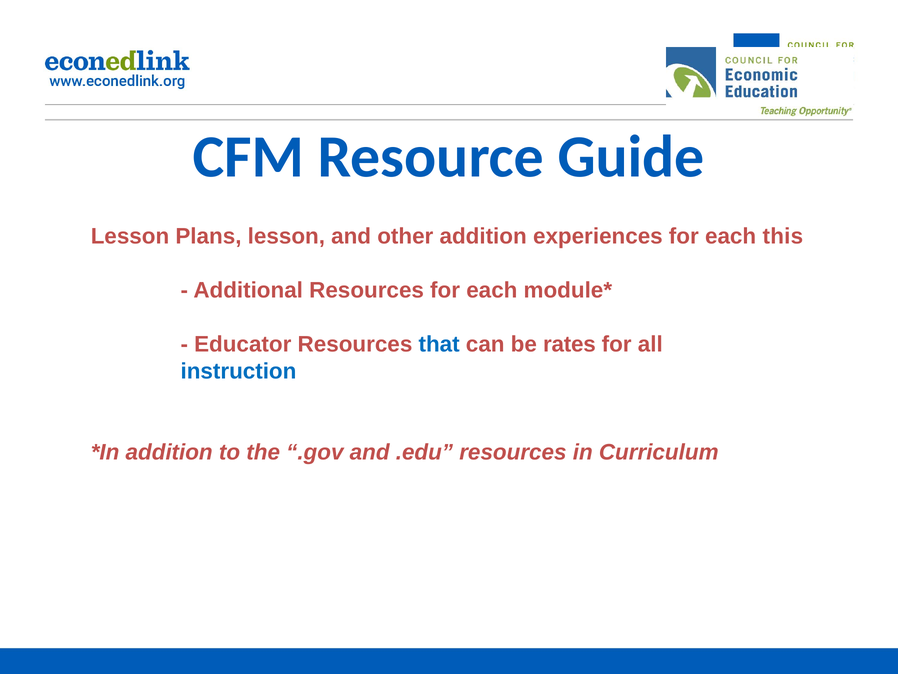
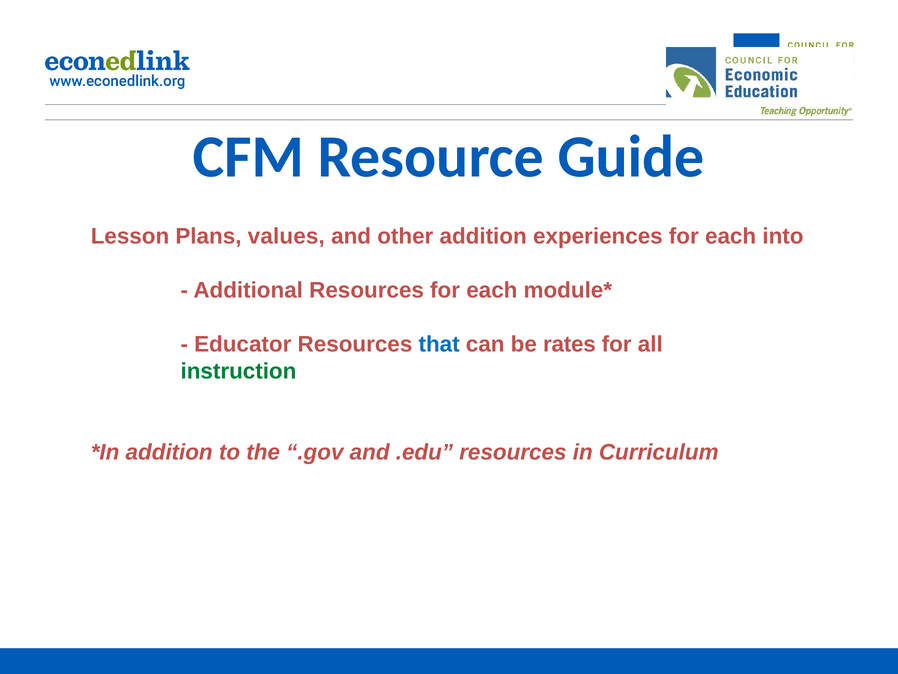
Plans lesson: lesson -> values (286, 236)
this: this -> into (783, 236)
instruction colour: blue -> green (238, 371)
